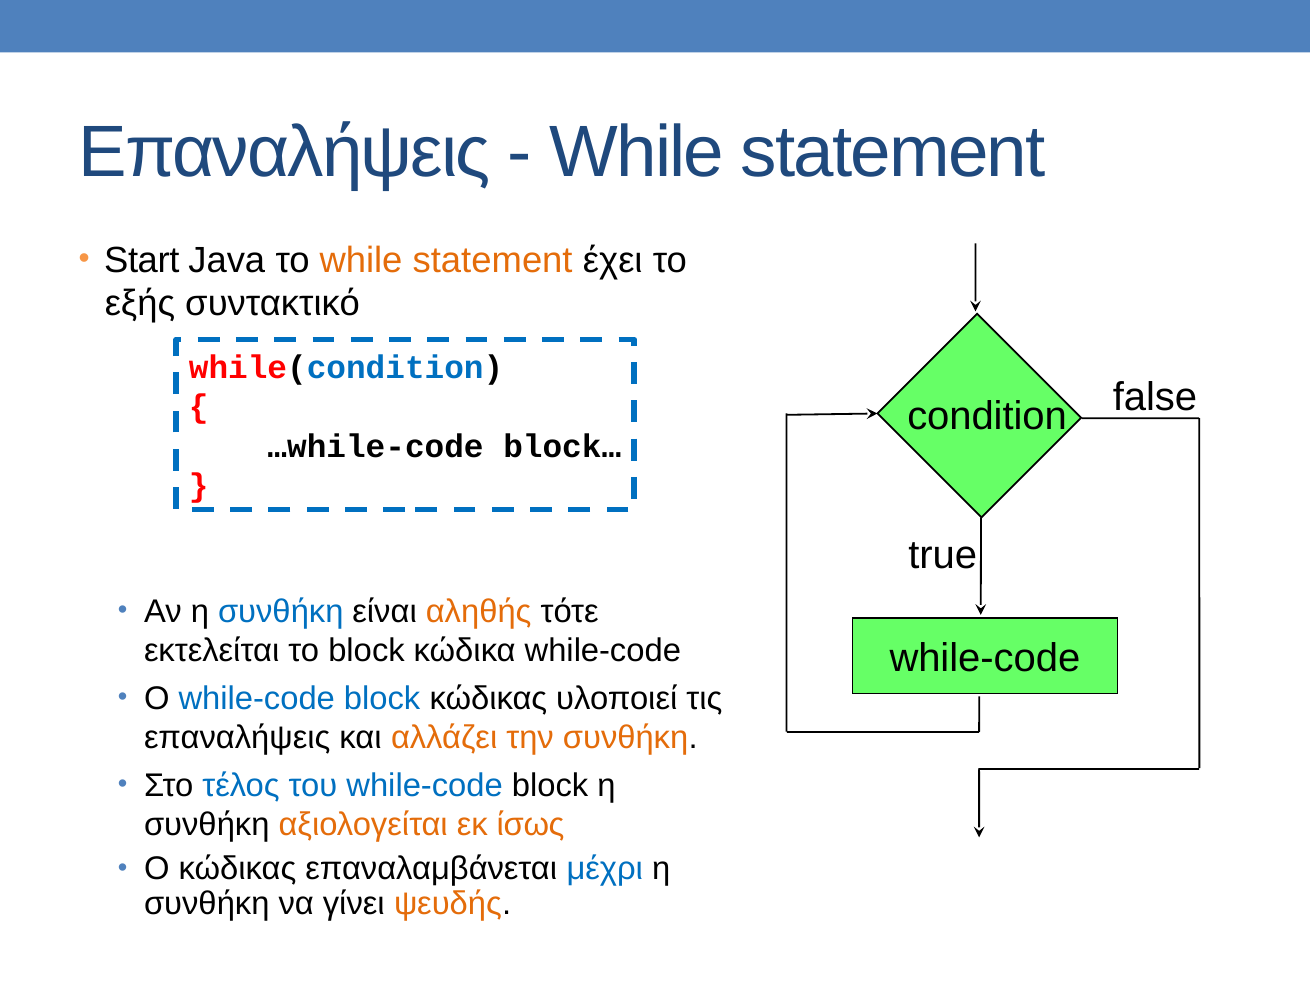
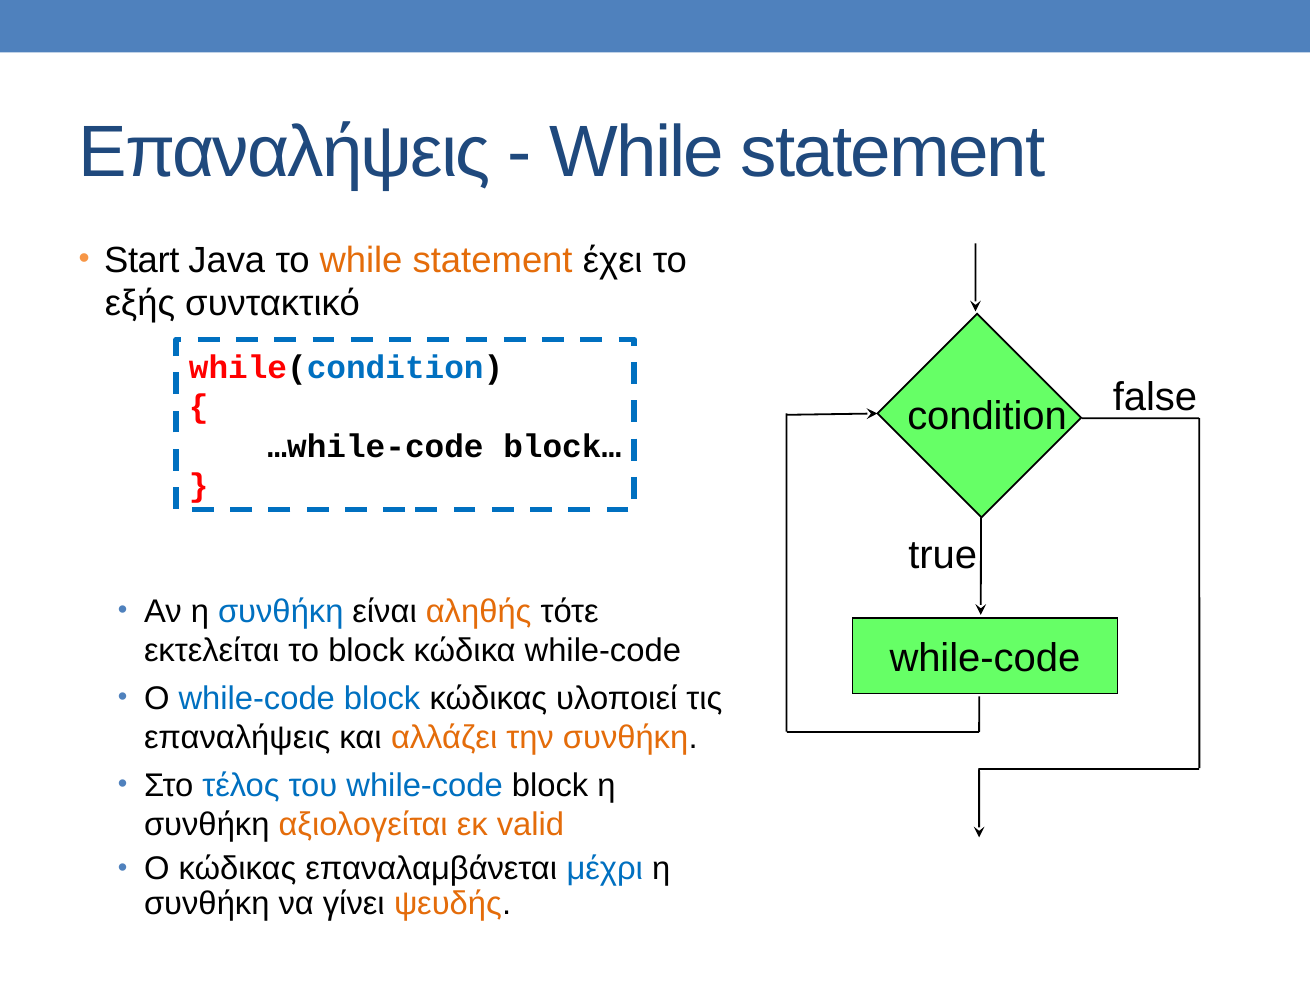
ίσως: ίσως -> valid (530, 825)
